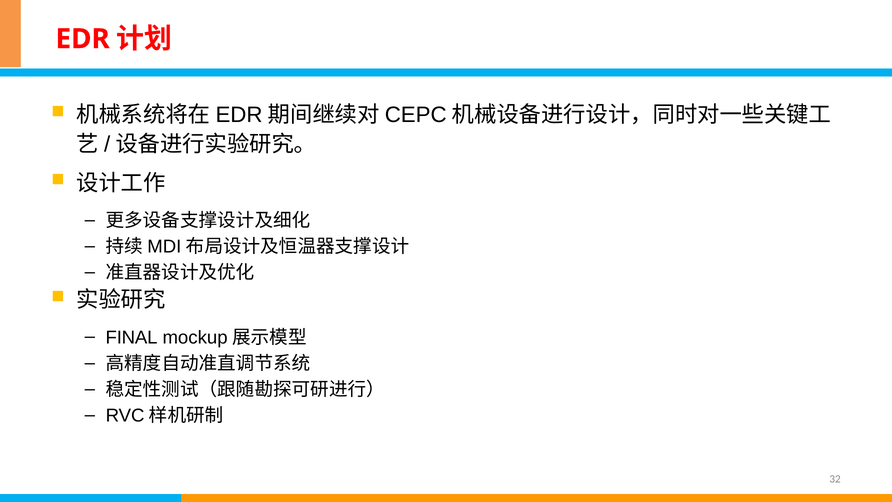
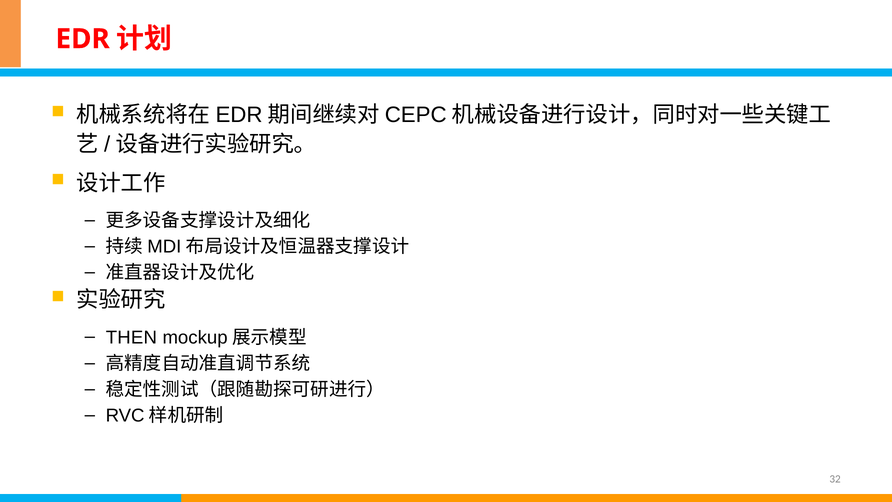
FINAL: FINAL -> THEN (131, 337)
